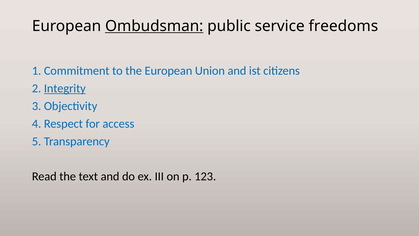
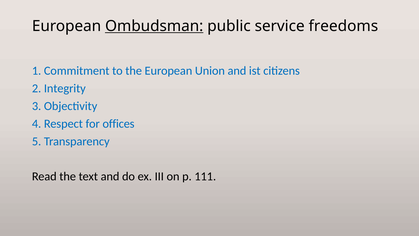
Integrity underline: present -> none (65, 88)
access: access -> offices (119, 124)
123: 123 -> 111 (205, 176)
